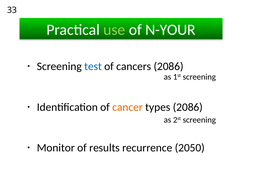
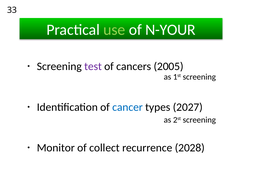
test colour: blue -> purple (93, 66)
cancers 2086: 2086 -> 2005 (169, 66)
cancer colour: orange -> blue (128, 107)
types 2086: 2086 -> 2027 (188, 107)
results: results -> collect (105, 148)
2050: 2050 -> 2028 (190, 148)
